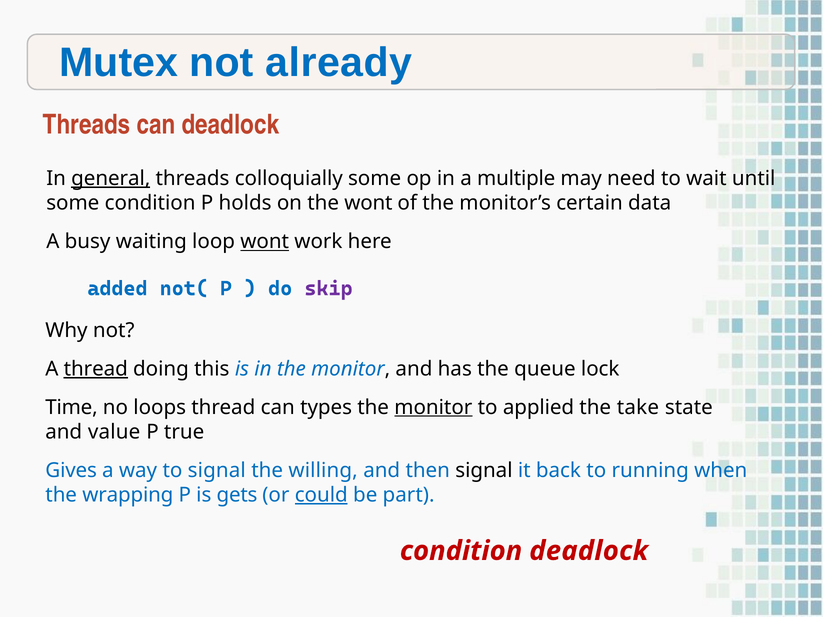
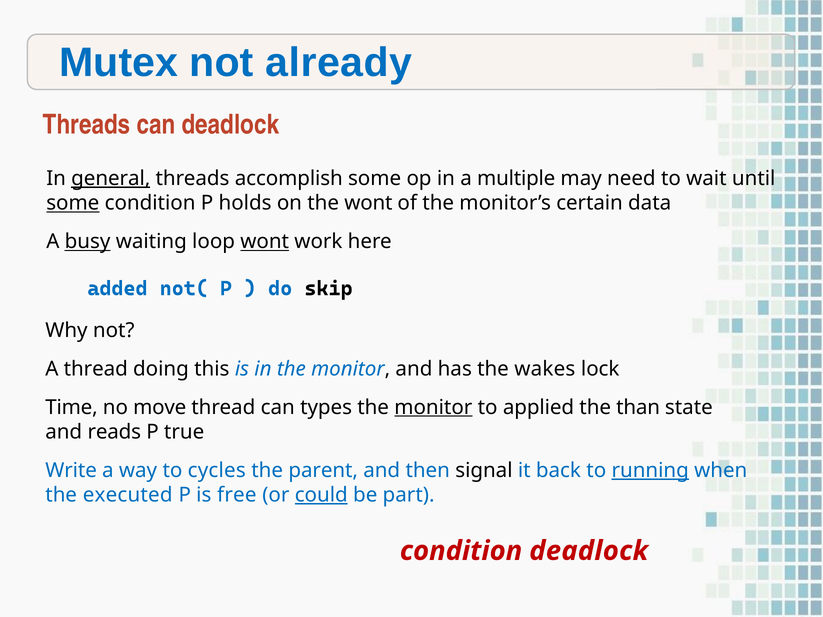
colloquially: colloquially -> accomplish (289, 179)
some underline: none -> present (73, 203)
busy underline: none -> present (88, 242)
skip colour: purple -> black (328, 288)
thread underline: present -> none (96, 369)
queue: queue -> wakes (545, 369)
loops: loops -> move (160, 407)
take: take -> than (638, 407)
value: value -> reads (114, 432)
Gives: Gives -> Write (71, 471)
to signal: signal -> cycles (217, 471)
willing: willing -> parent (323, 471)
running underline: none -> present (650, 471)
wrapping: wrapping -> executed (128, 495)
gets: gets -> free (237, 495)
